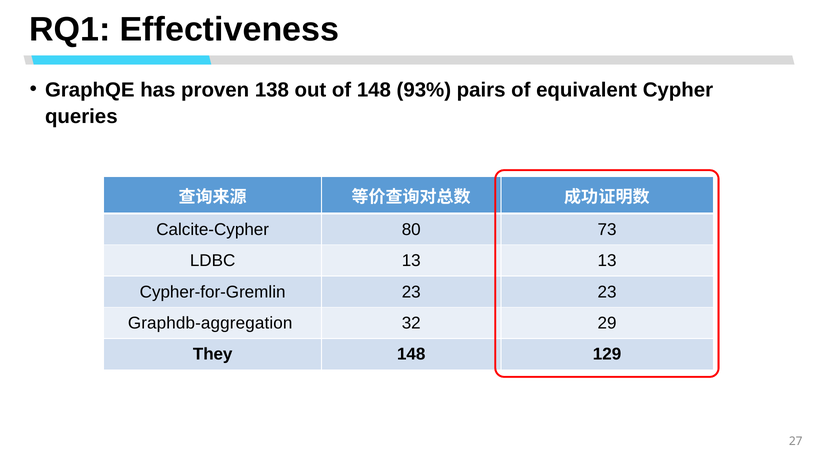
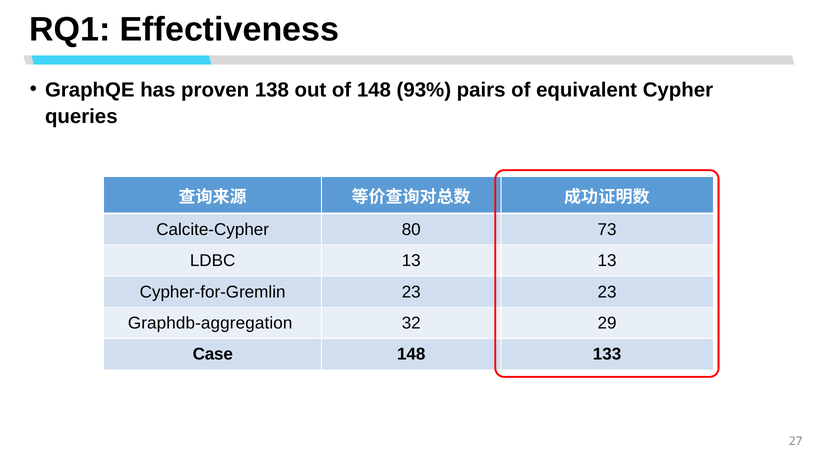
They: They -> Case (213, 355)
129: 129 -> 133 (607, 355)
